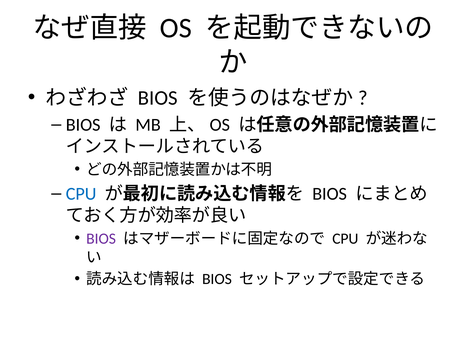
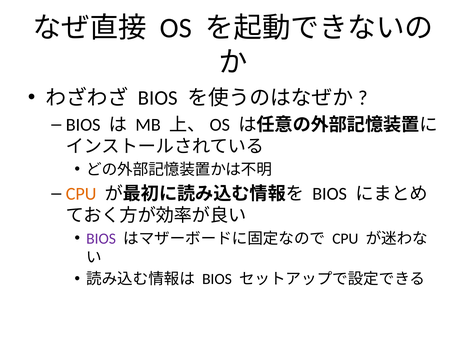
CPU colour: blue -> orange (81, 193)
